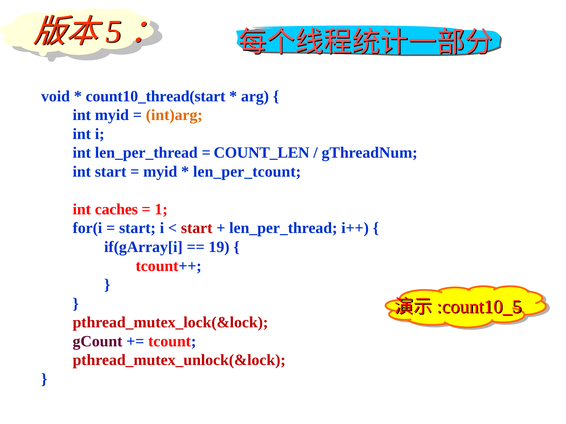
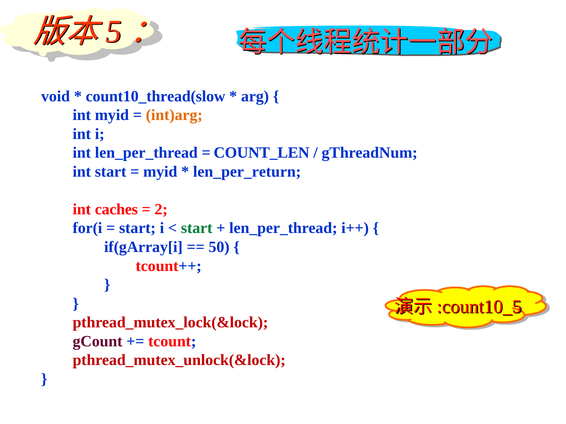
count10_thread(start: count10_thread(start -> count10_thread(slow (156, 96)
len_per_tcount: len_per_tcount -> len_per_return (247, 172)
1: 1 -> 2 (161, 210)
start colour: red -> green (197, 228)
19: 19 -> 50 (219, 247)
